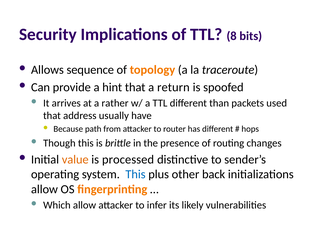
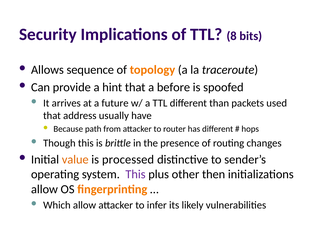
return: return -> before (173, 87)
rather: rather -> future (115, 103)
This colour: blue -> purple (135, 174)
back: back -> then (214, 174)
